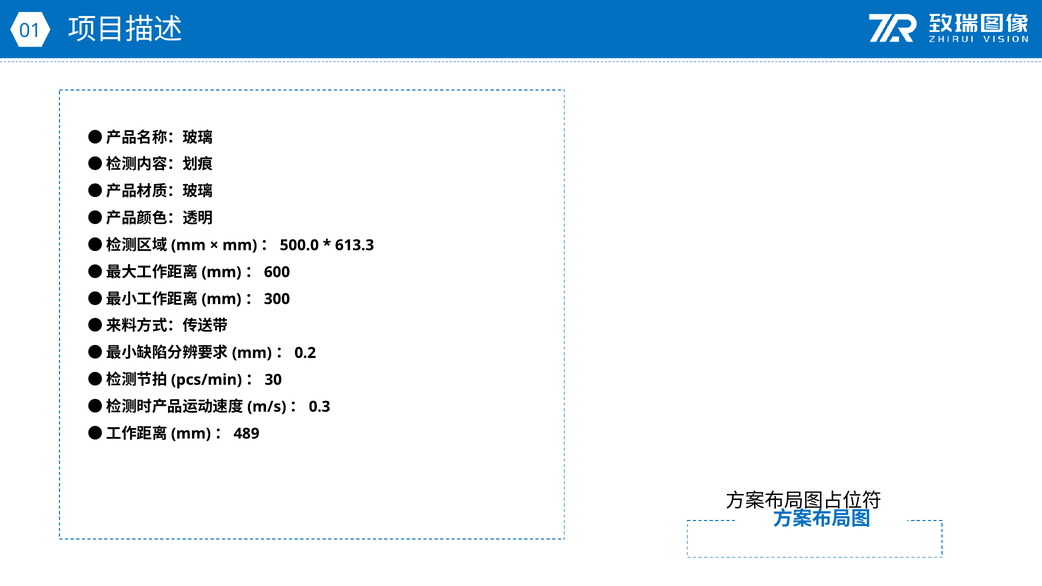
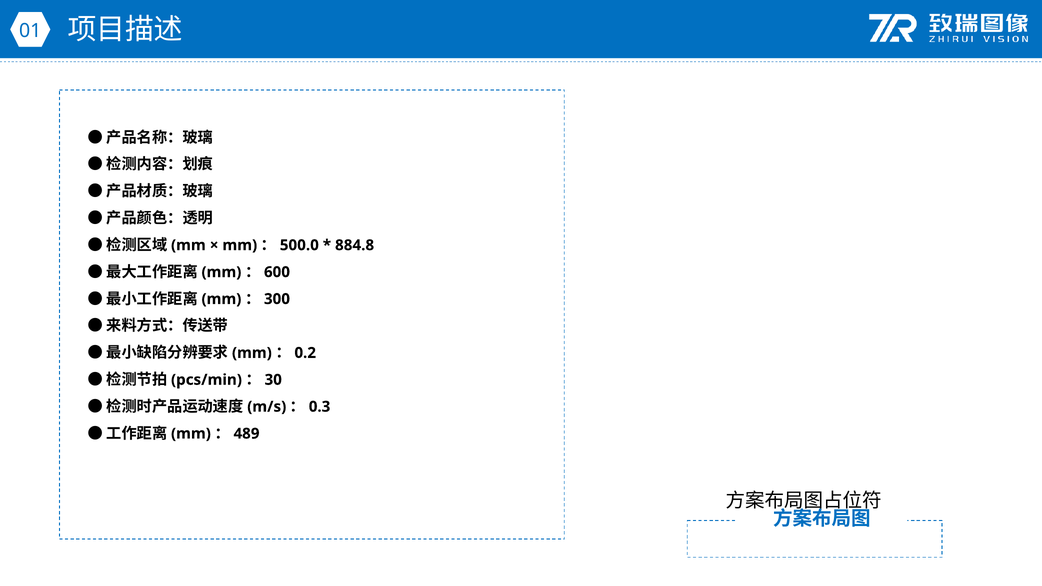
613.3: 613.3 -> 884.8 (355, 245)
